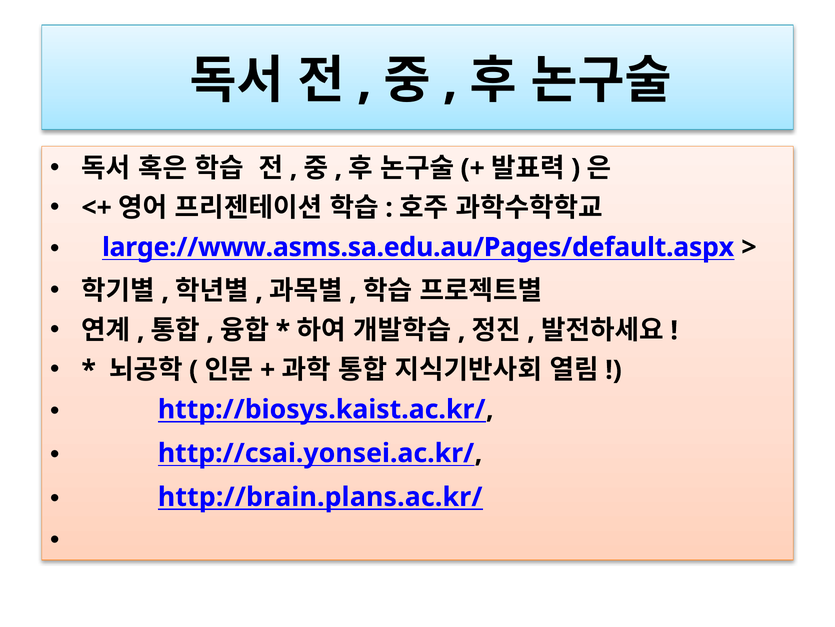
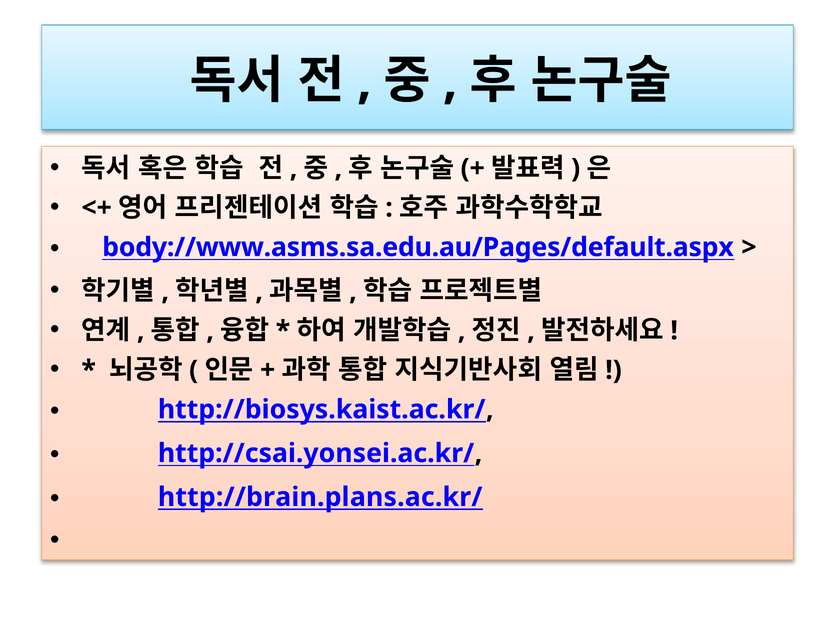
large://www.asms.sa.edu.au/Pages/default.aspx: large://www.asms.sa.edu.au/Pages/default.aspx -> body://www.asms.sa.edu.au/Pages/default.aspx (418, 247)
